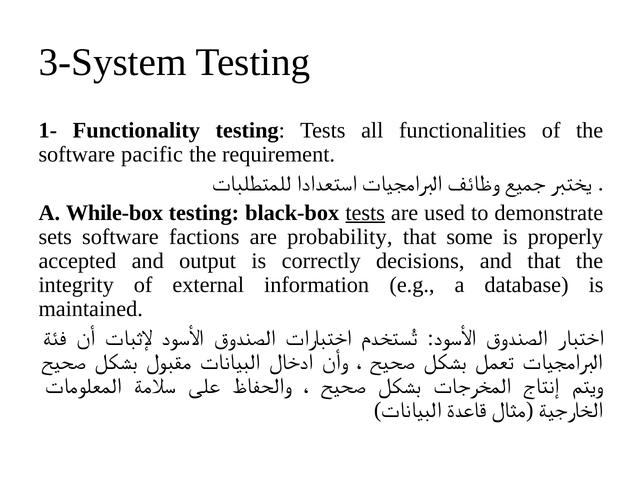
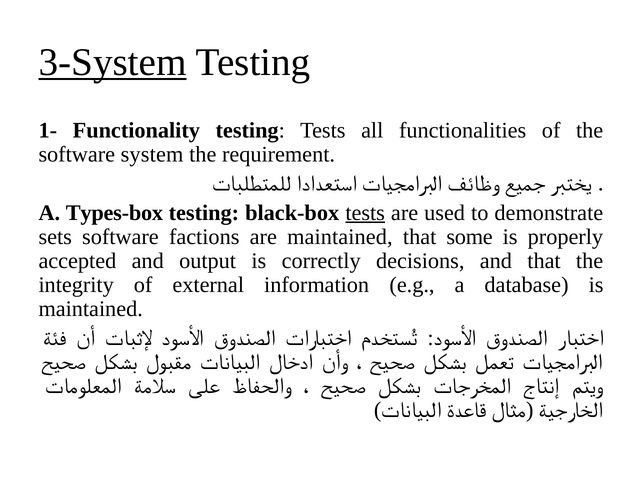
3-System underline: none -> present (113, 62)
pacific: pacific -> system (152, 155)
While-box: While-box -> Types-box (115, 213)
are probability: probability -> maintained (340, 237)
